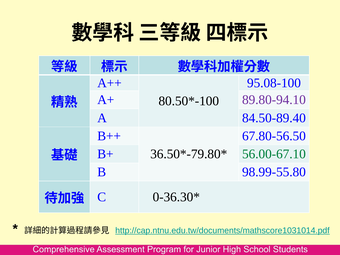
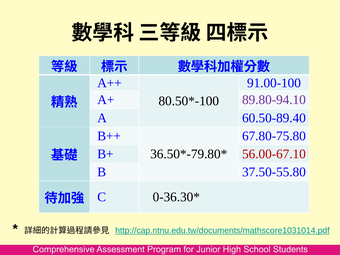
95.08-100: 95.08-100 -> 91.00-100 (274, 83)
84.50-89.40: 84.50-89.40 -> 60.50-89.40 (274, 118)
67.80-56.50: 67.80-56.50 -> 67.80-75.80 (274, 136)
56.00-67.10 colour: green -> red (274, 154)
98.99-55.80: 98.99-55.80 -> 37.50-55.80 (274, 172)
